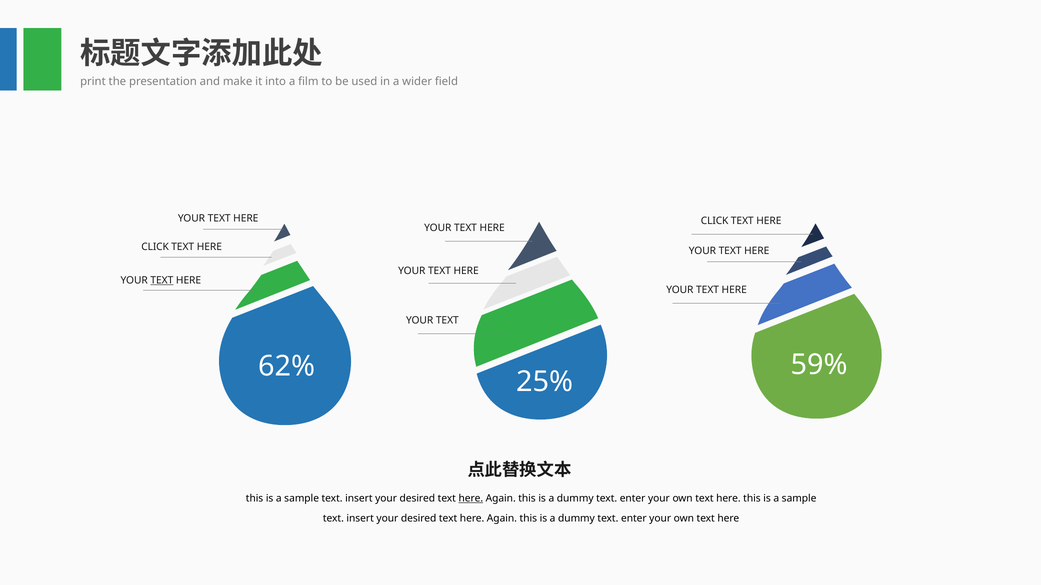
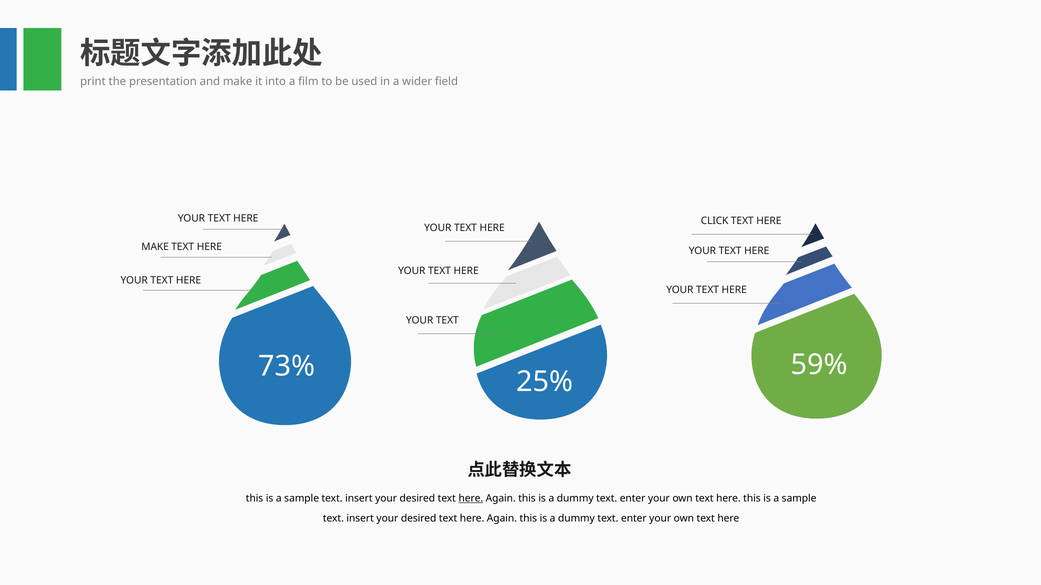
CLICK: CLICK -> MAKE (155, 247)
TEXT underline: present -> none (162, 281)
62%: 62% -> 73% (287, 367)
